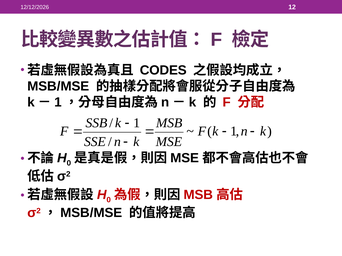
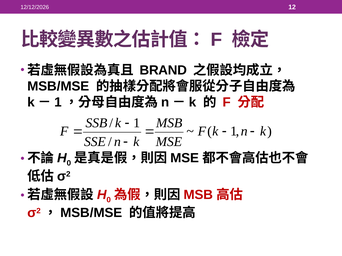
CODES: CODES -> BRAND (163, 70)
